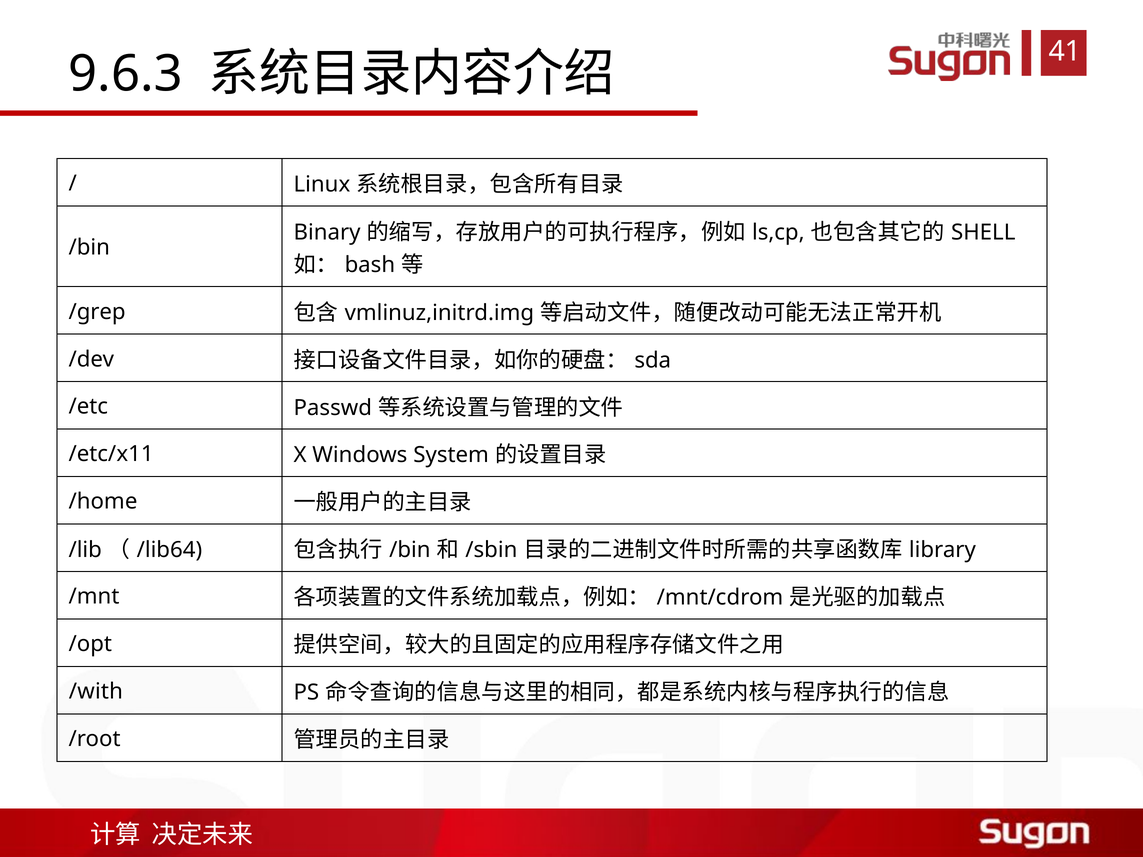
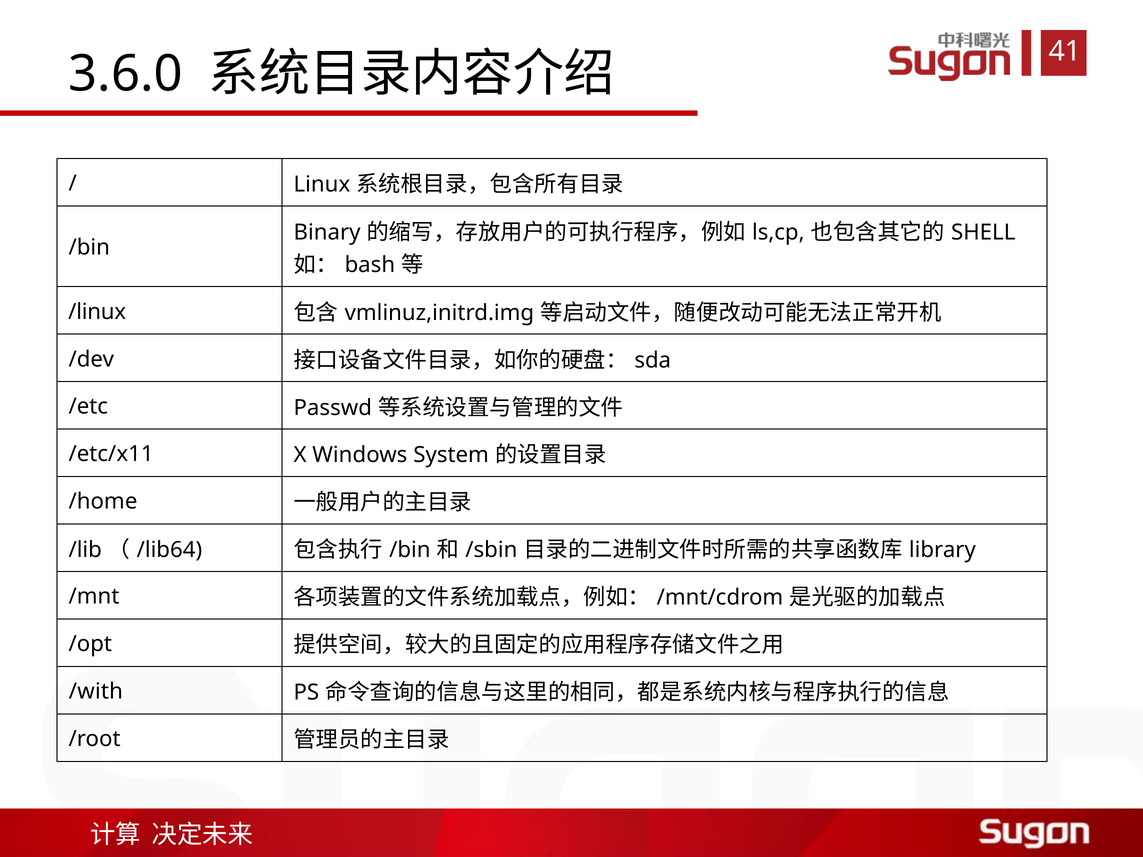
9.6.3: 9.6.3 -> 3.6.0 (126, 74)
/grep: /grep -> /linux (97, 312)
